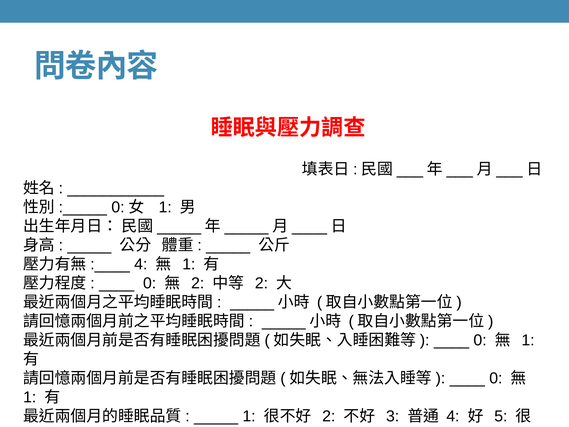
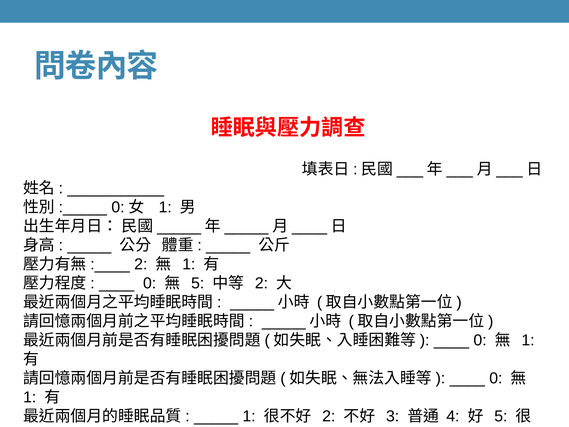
4: 4 -> 2 (141, 264)
2: 2 -> 5 (198, 283)
